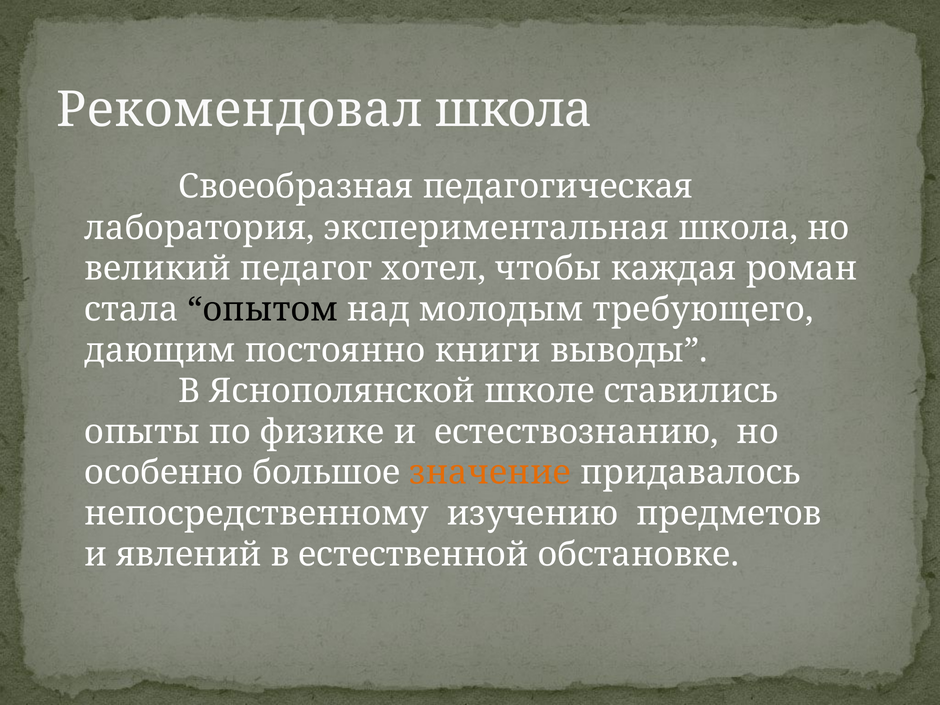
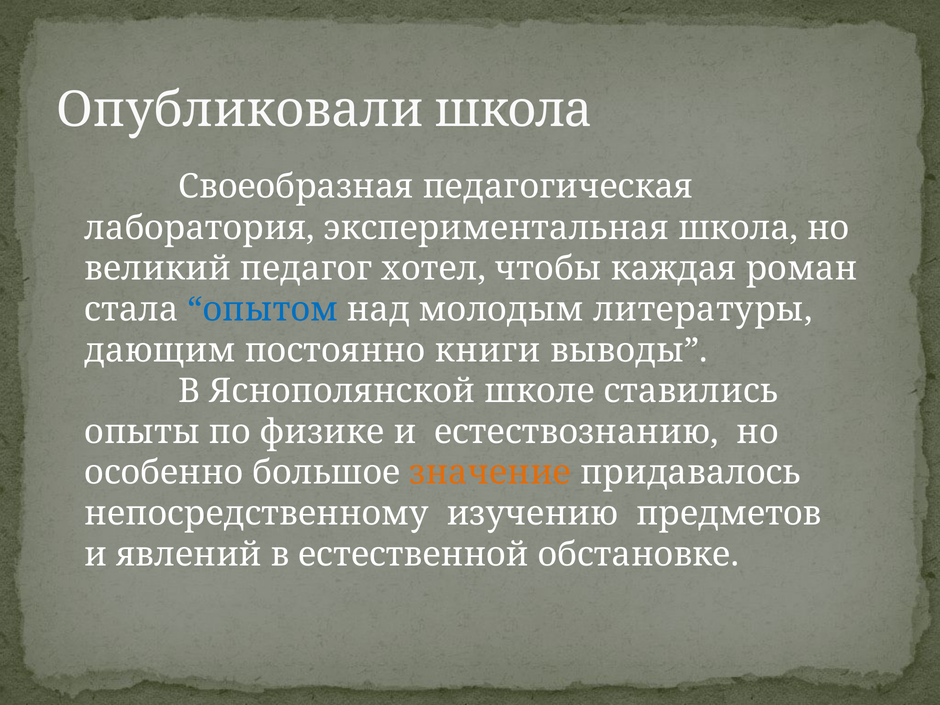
Рекомендовал: Рекомендовал -> Опубликовали (240, 110)
опытом colour: black -> blue (263, 310)
требующего: требующего -> литературы (703, 310)
